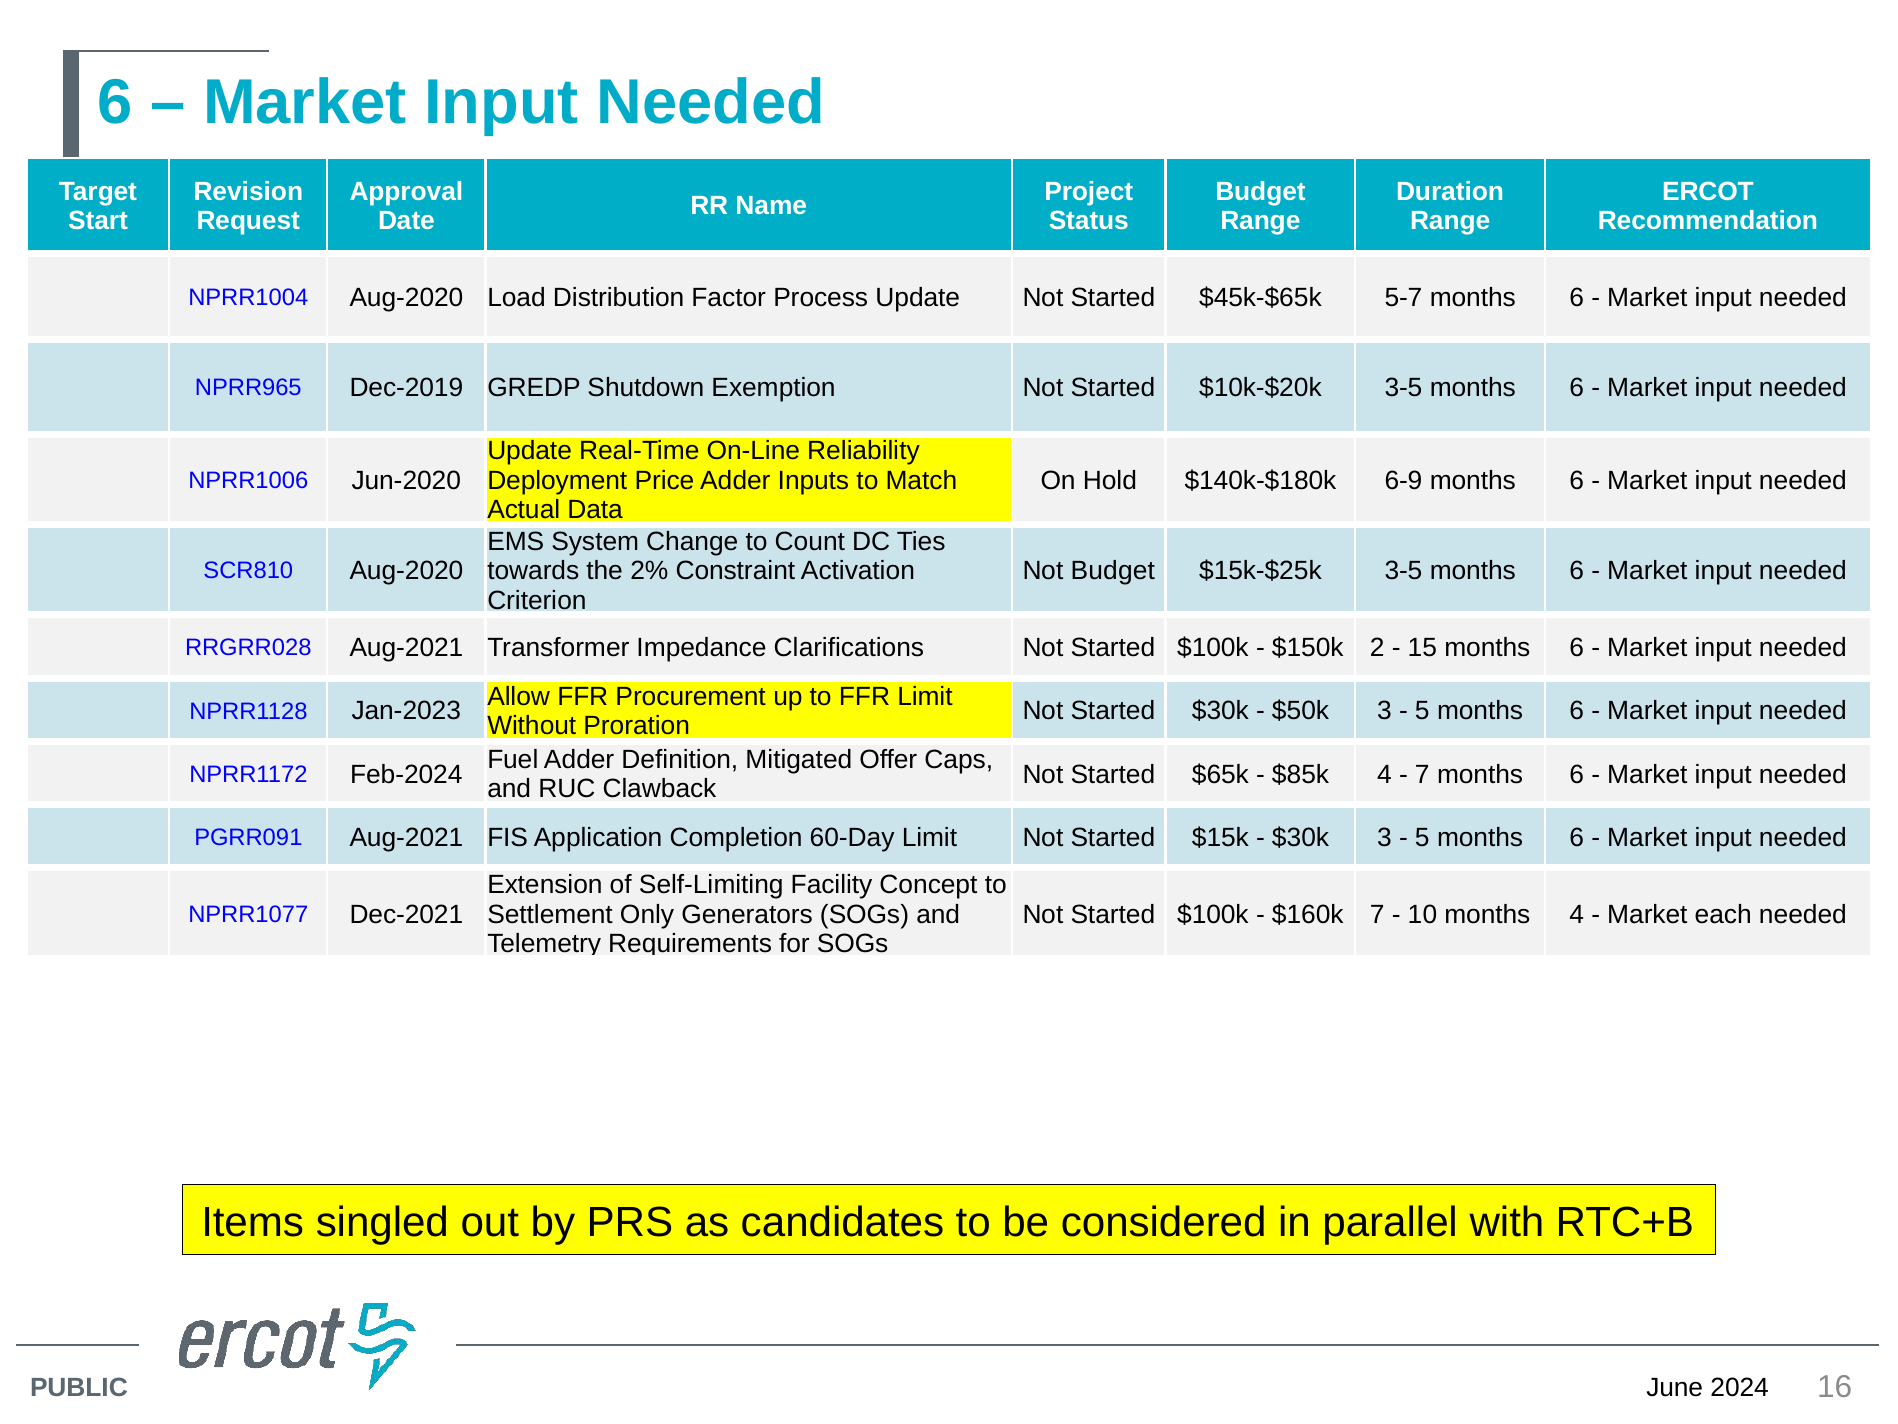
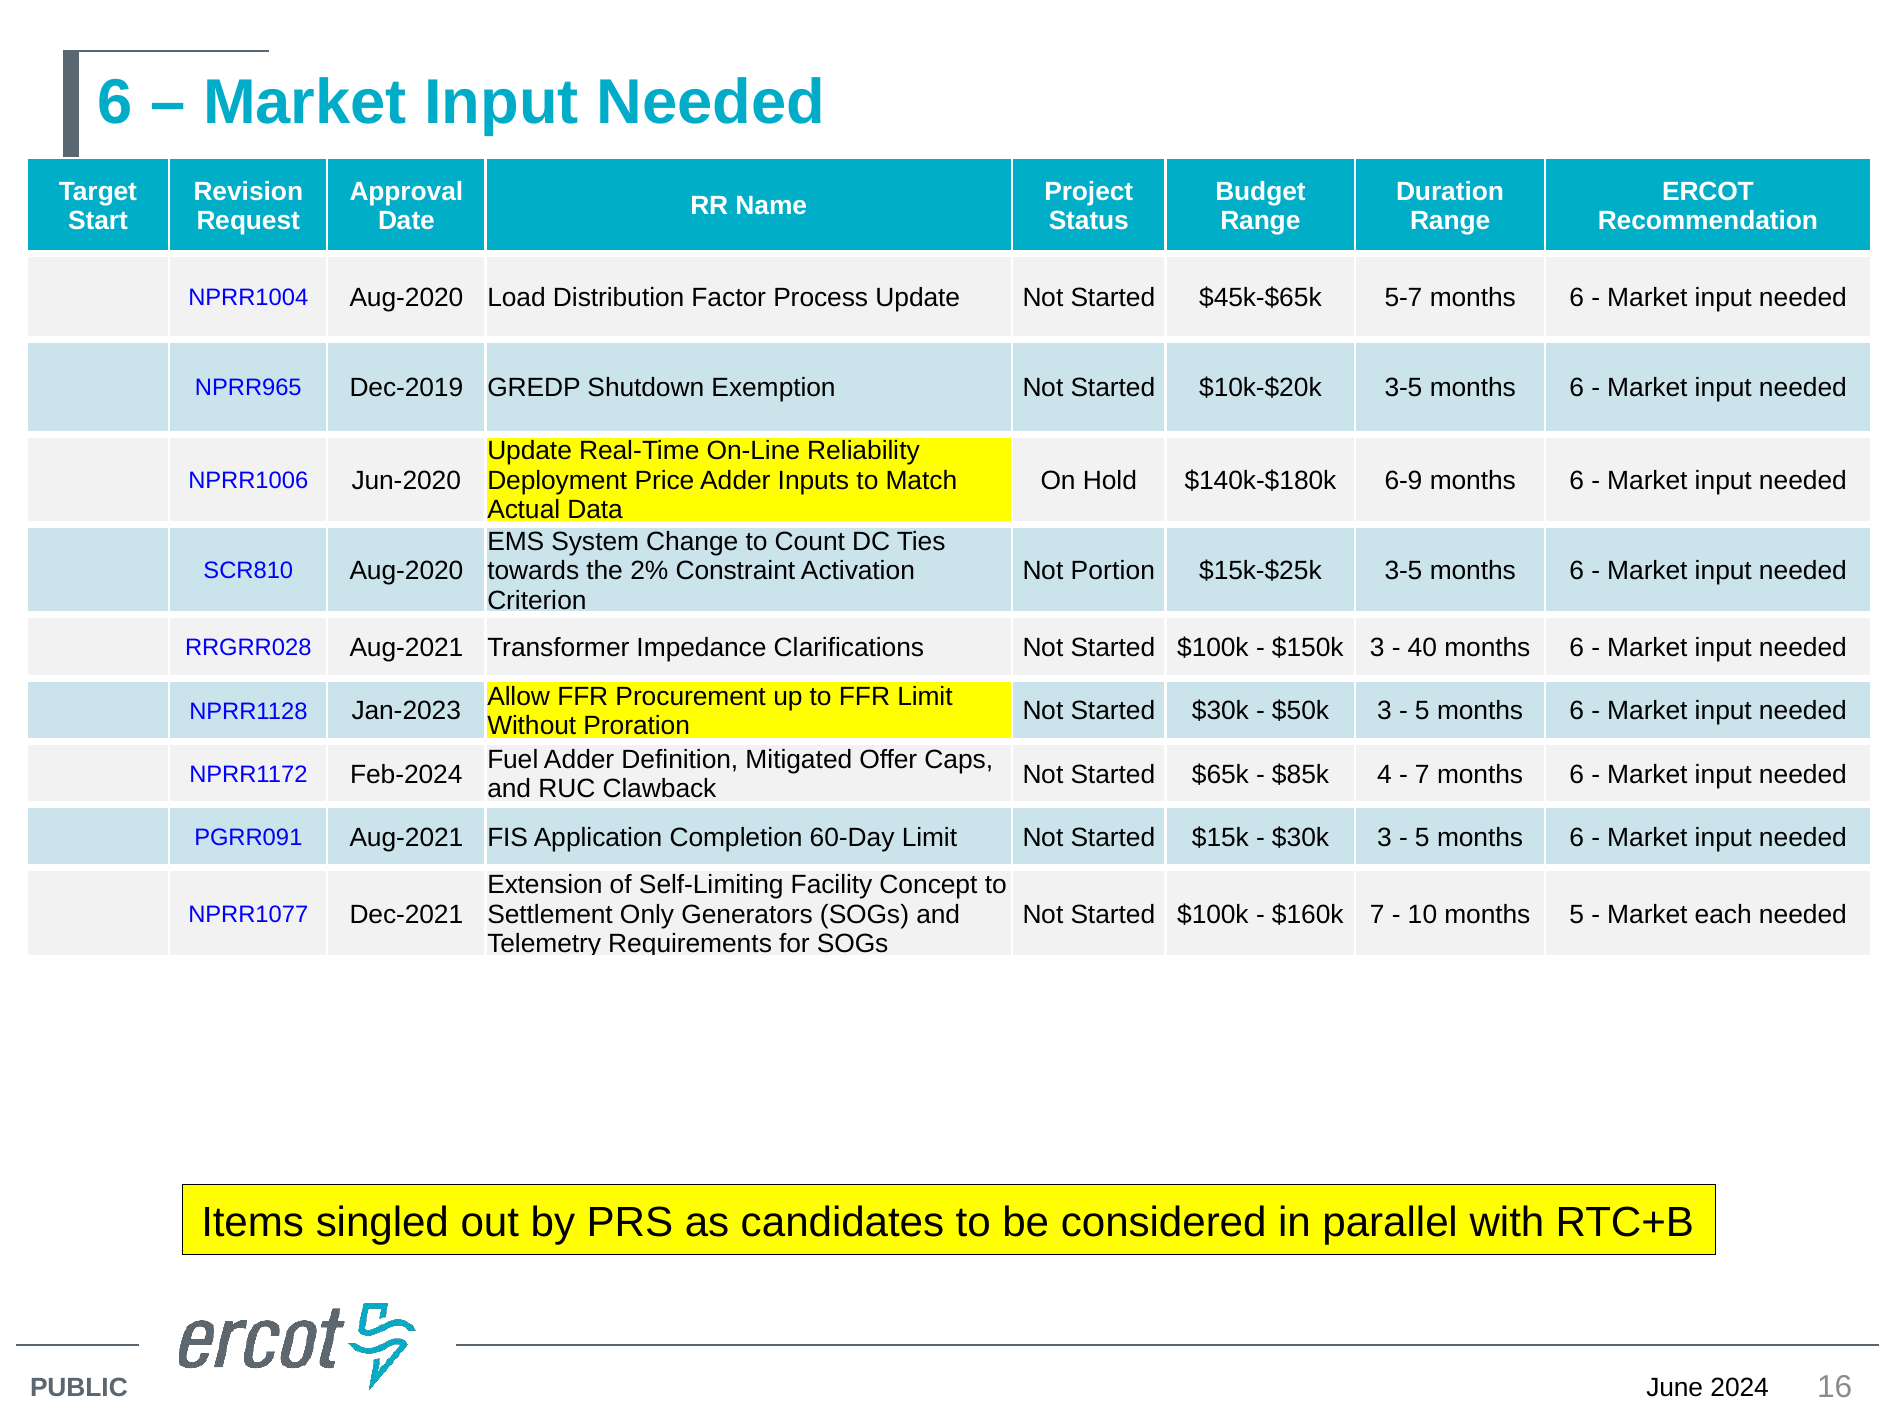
Not Budget: Budget -> Portion (1113, 571)
$150k 2: 2 -> 3 (1377, 648)
15: 15 -> 40 (1422, 648)
months 4: 4 -> 5 (1577, 914)
